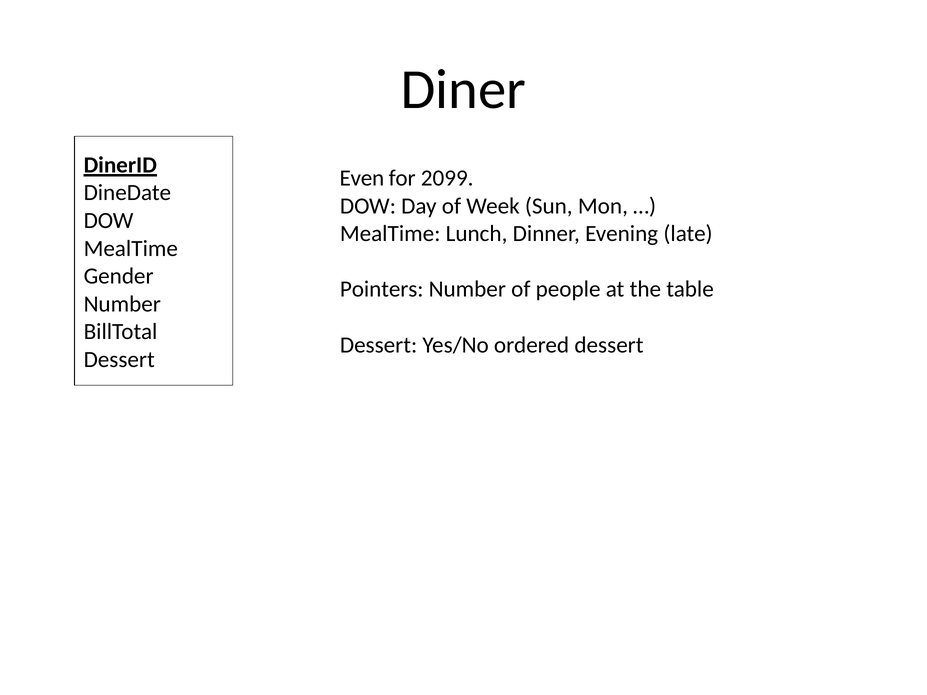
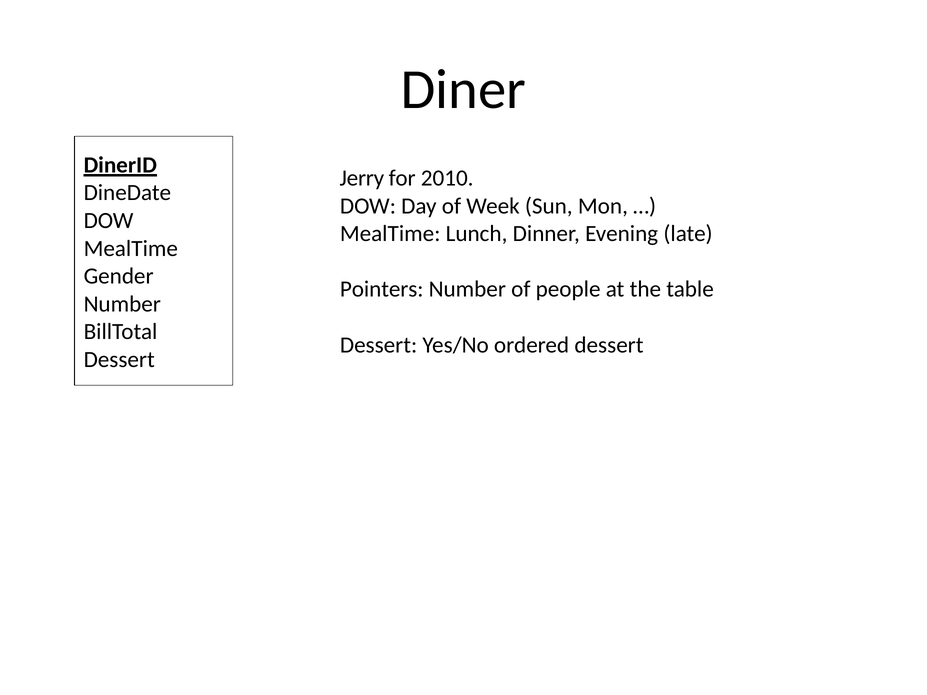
Even: Even -> Jerry (362, 178)
2099: 2099 -> 2010 (447, 178)
